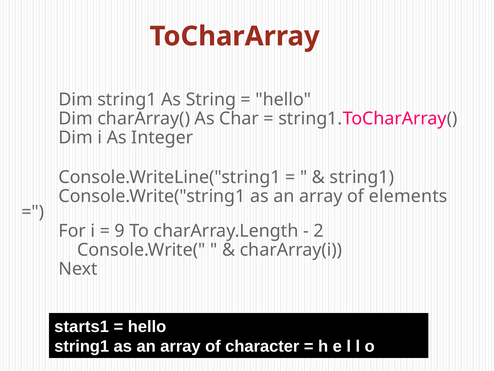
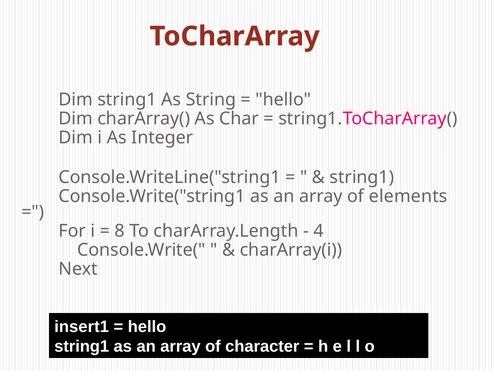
9: 9 -> 8 (120, 230)
2: 2 -> 4 (319, 230)
starts1: starts1 -> insert1 (82, 326)
